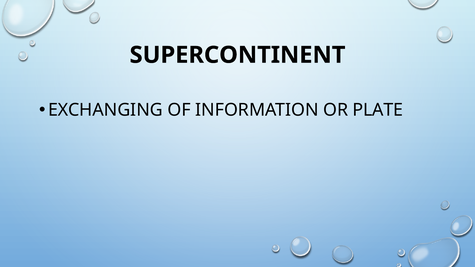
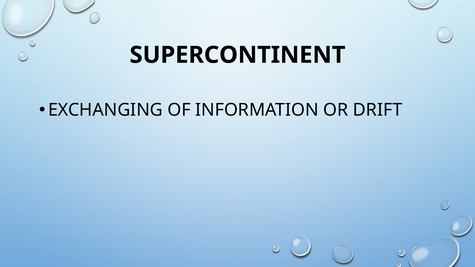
PLATE: PLATE -> DRIFT (378, 110)
